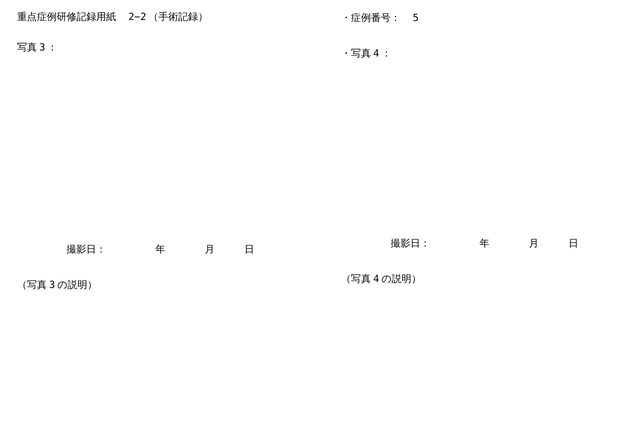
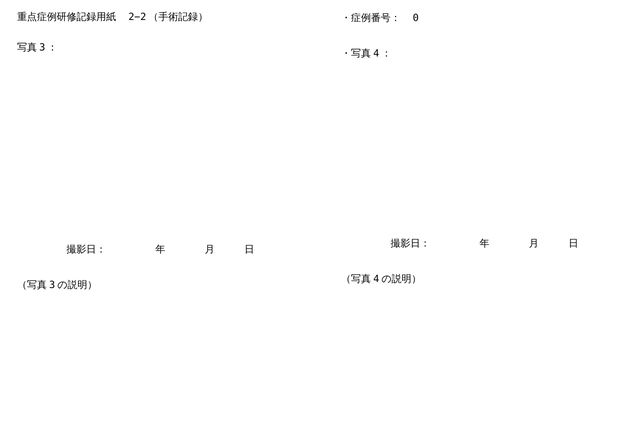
5: 5 -> 0 (416, 18)
